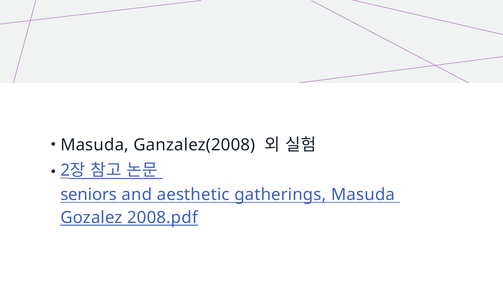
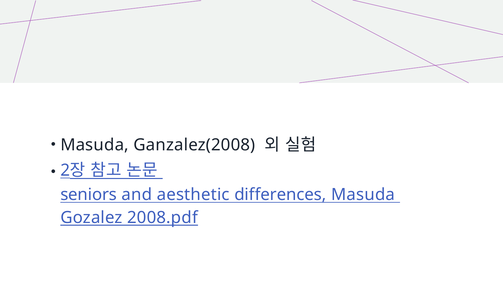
gatherings: gatherings -> differences (280, 195)
